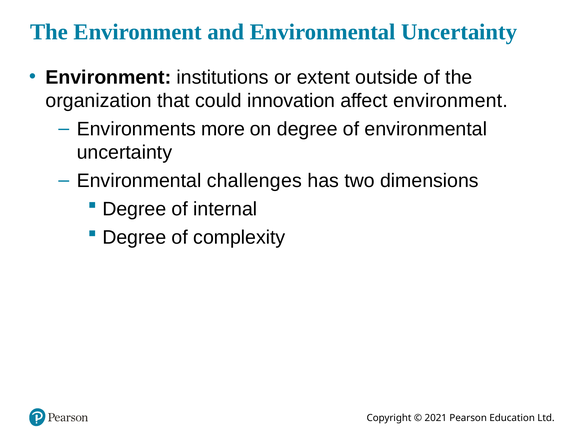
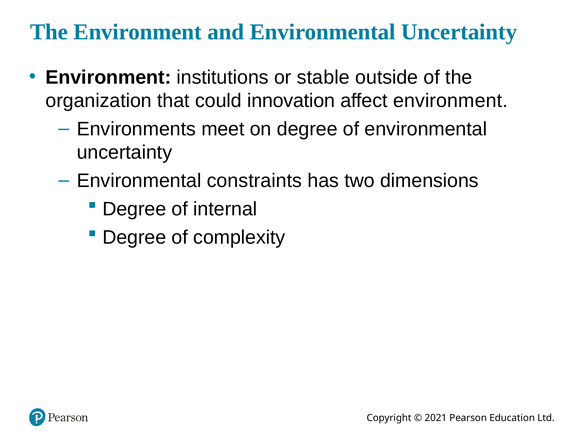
extent: extent -> stable (323, 77)
more: more -> meet (223, 129)
challenges: challenges -> constraints (254, 181)
